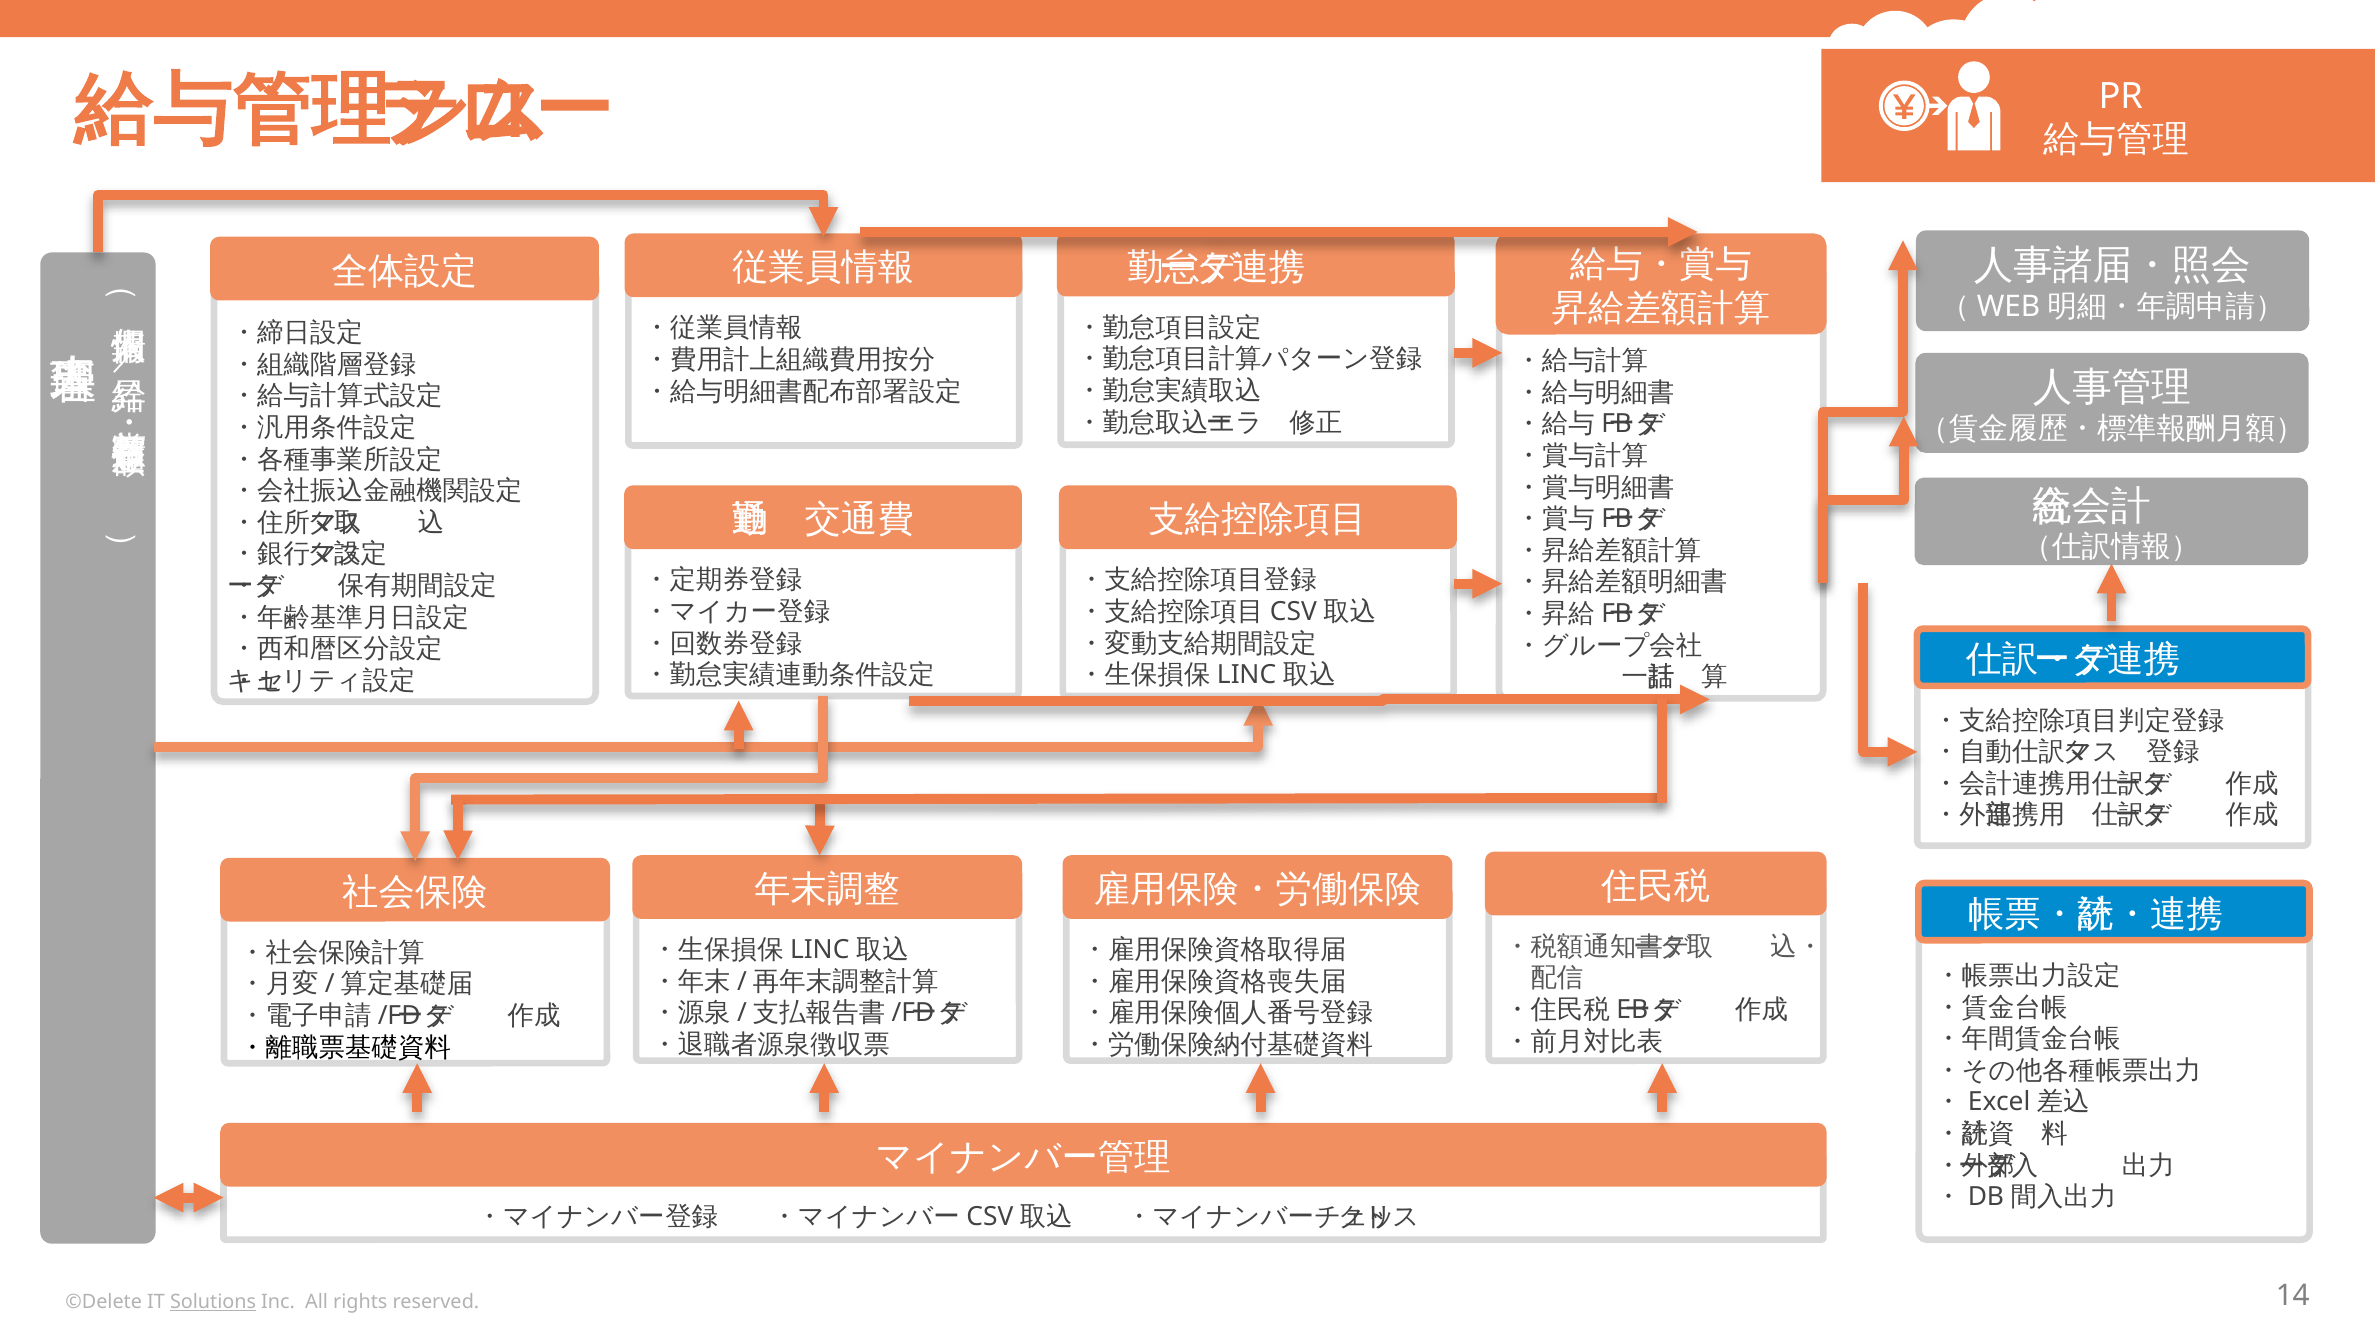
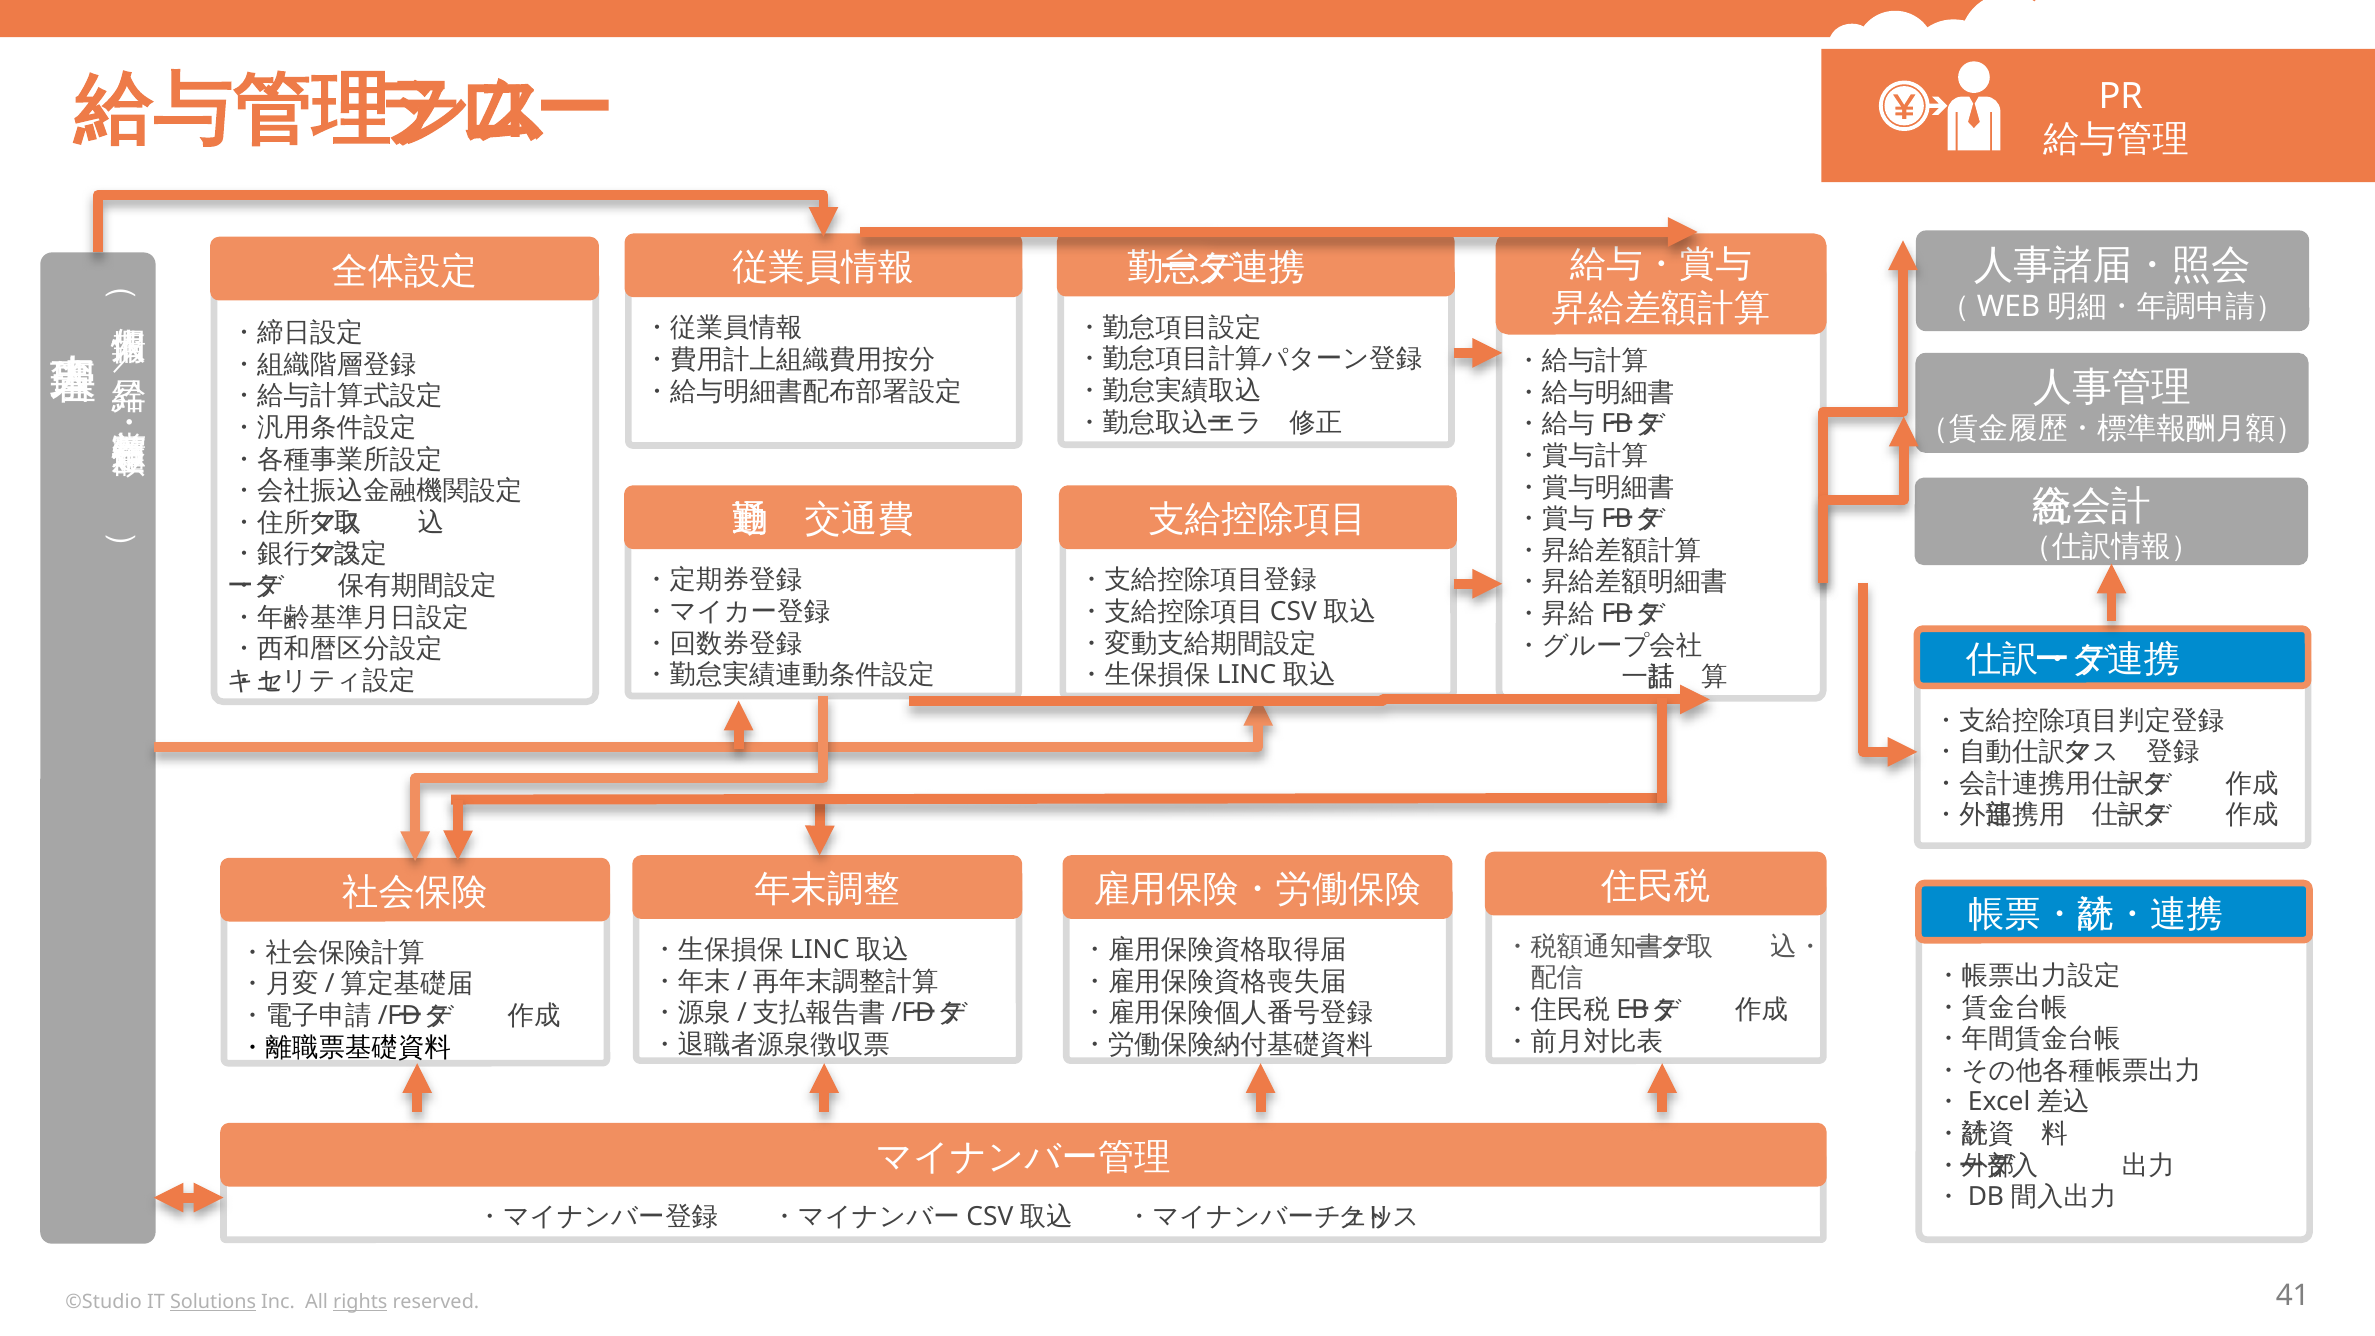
©Delete: ©Delete -> ©Studio (104, 1302)
rights underline: none -> present (360, 1302)
14: 14 -> 41 (2293, 1296)
